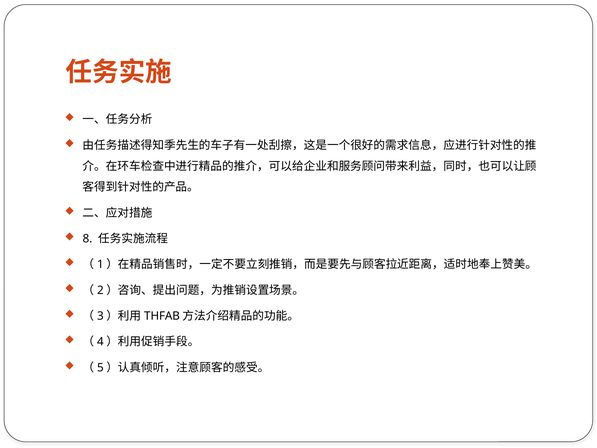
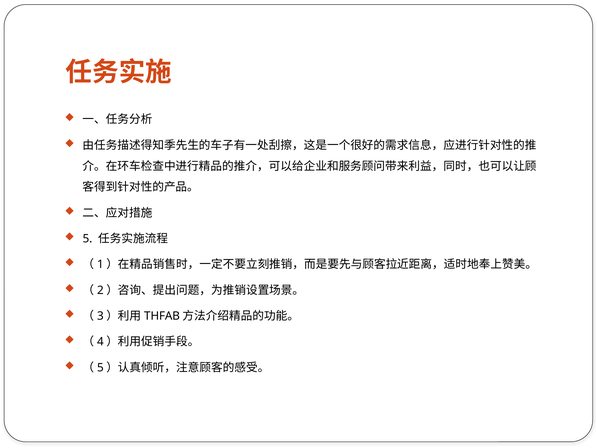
8: 8 -> 5 (87, 239)
